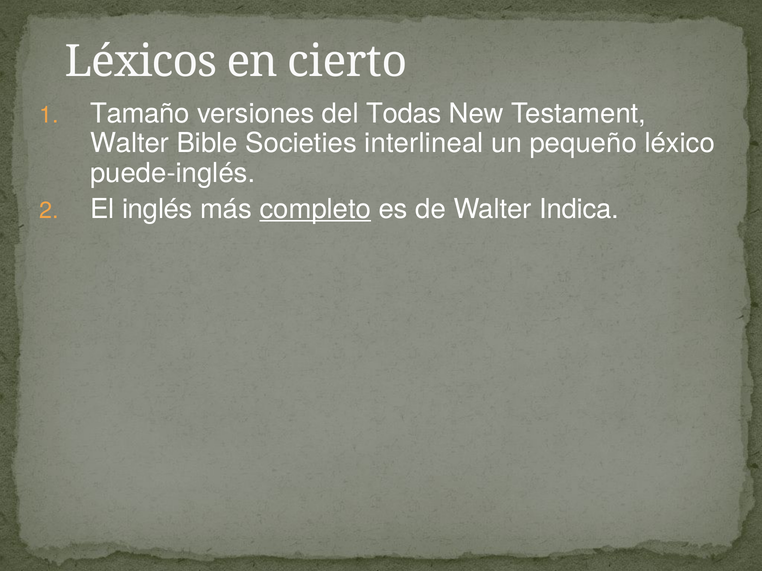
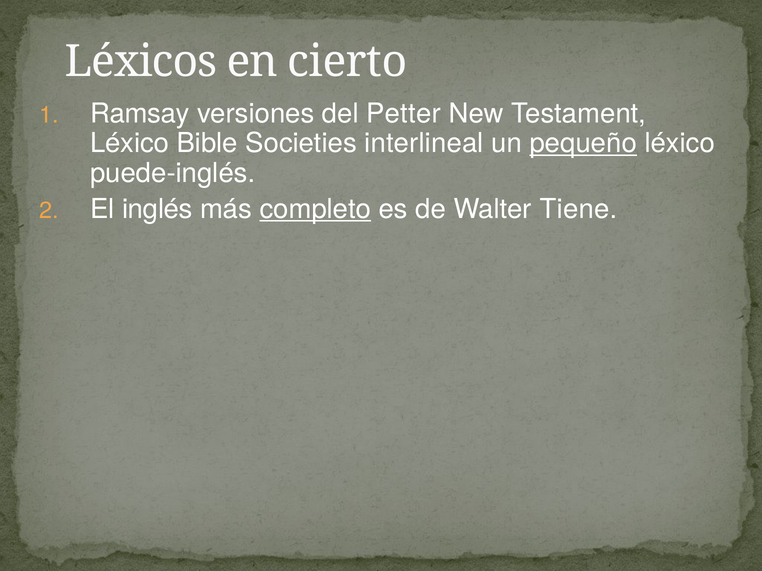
Tamaño: Tamaño -> Ramsay (140, 114)
Todas: Todas -> Petter (404, 114)
Walter: Walter -> Léxico (130, 143)
pequeño underline: none -> present (583, 143)
Indica: Indica -> Tiene (579, 209)
